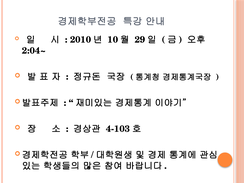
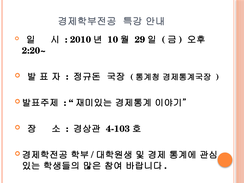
2:04~: 2:04~ -> 2:20~ (34, 51)
